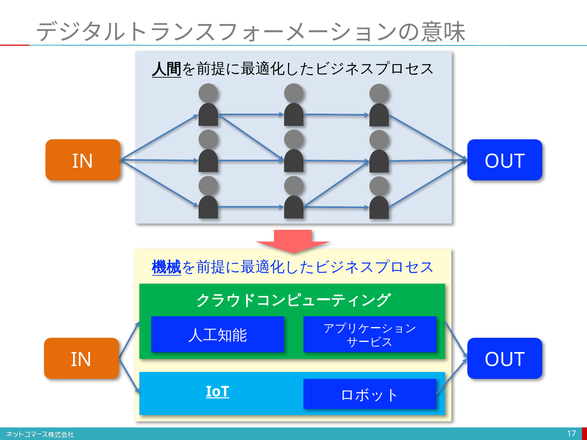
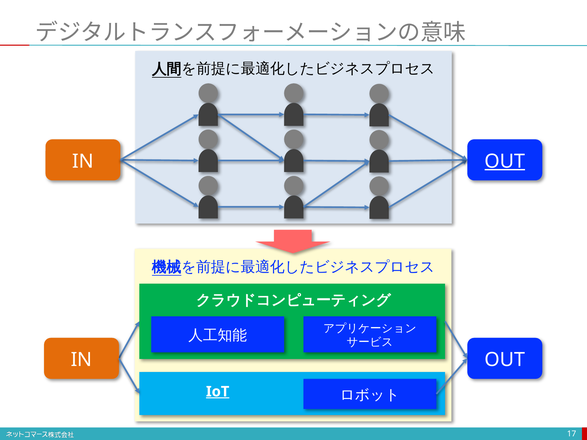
OUT underline: none -> present (505, 161)
